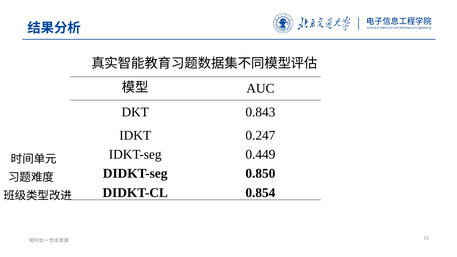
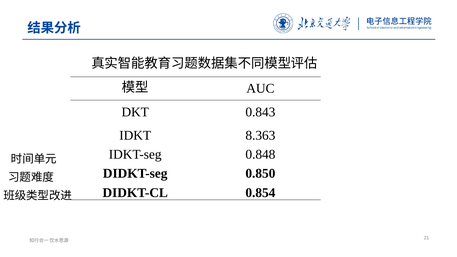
0.247: 0.247 -> 8.363 (260, 135)
0.449: 0.449 -> 0.848 (260, 155)
